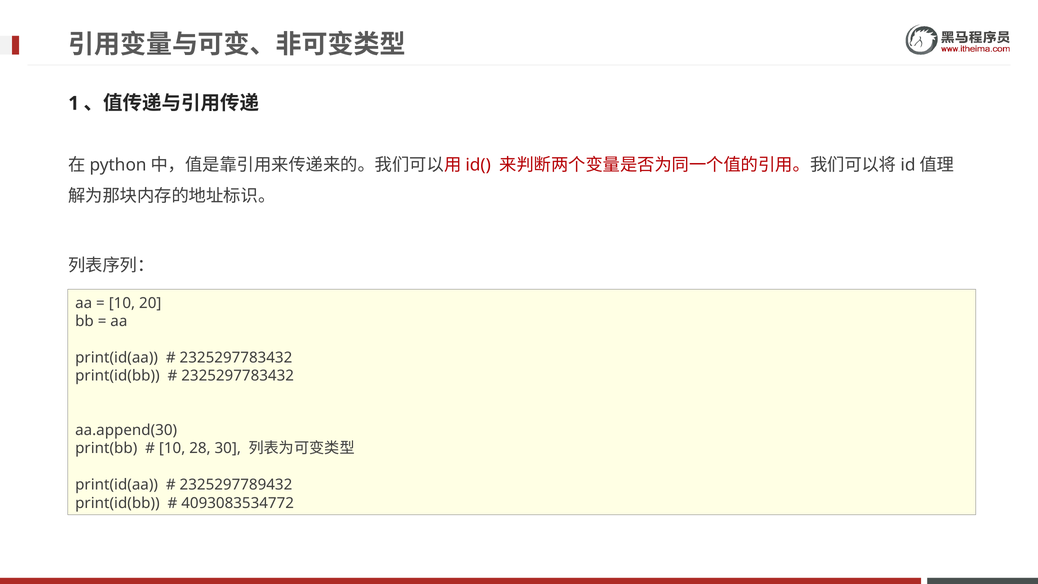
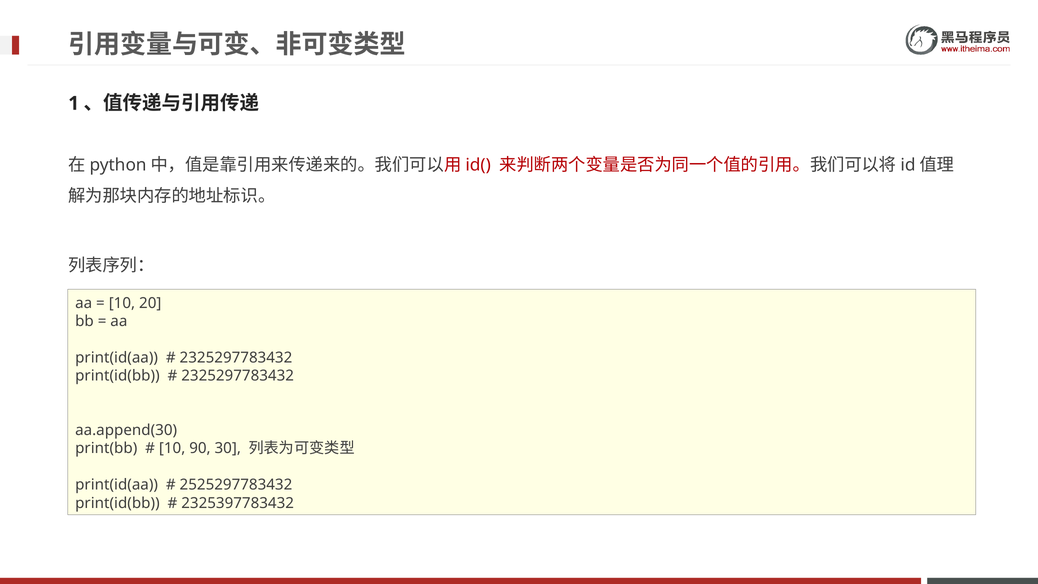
28: 28 -> 90 (200, 448)
2325297789432: 2325297789432 -> 2525297783432 (236, 485)
4093083534772: 4093083534772 -> 2325397783432 (238, 503)
